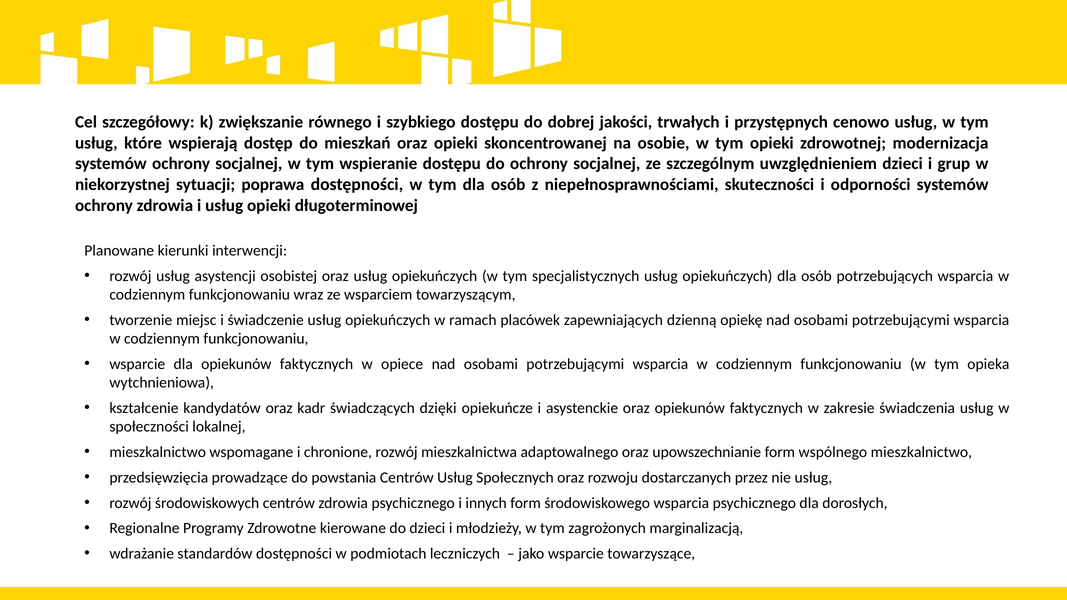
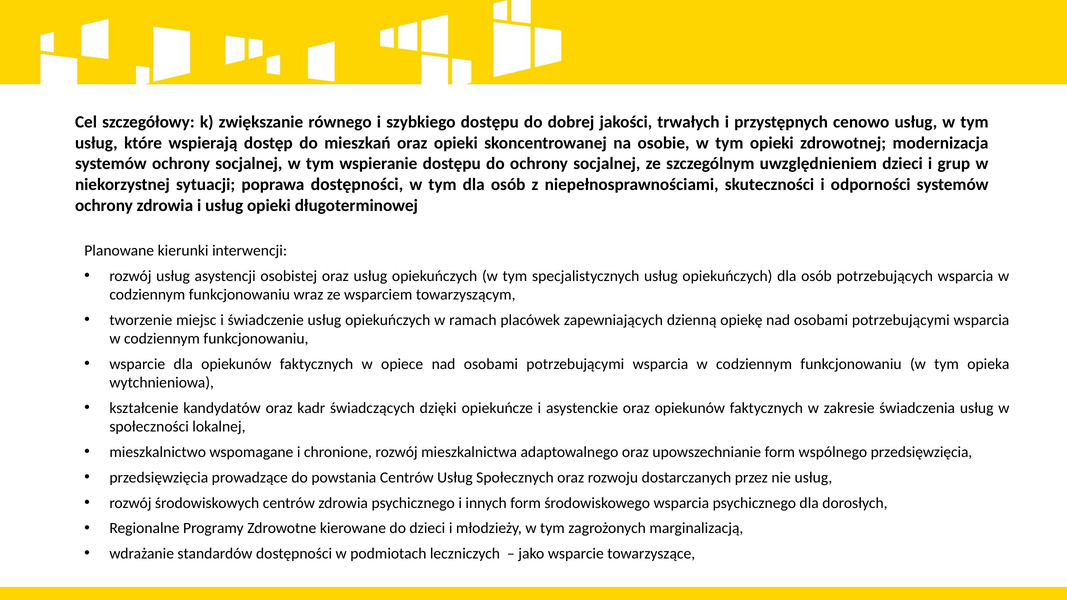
wspólnego mieszkalnictwo: mieszkalnictwo -> przedsięwzięcia (921, 452)
